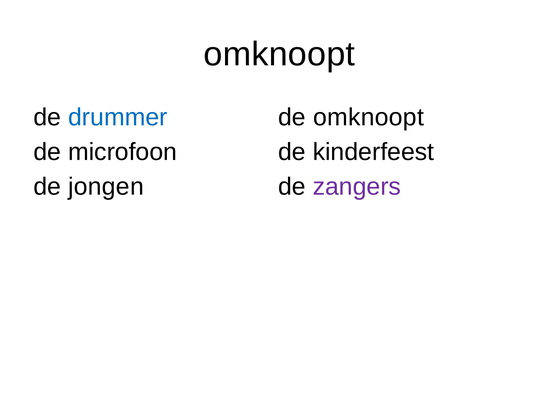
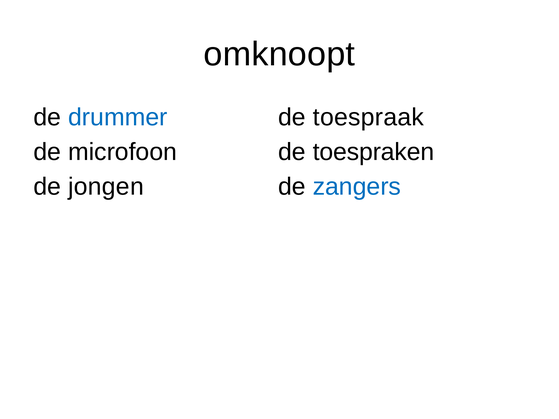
de omknoopt: omknoopt -> toespraak (368, 117)
kinderfeest: kinderfeest -> toespraken (373, 152)
zangers colour: purple -> blue (357, 187)
